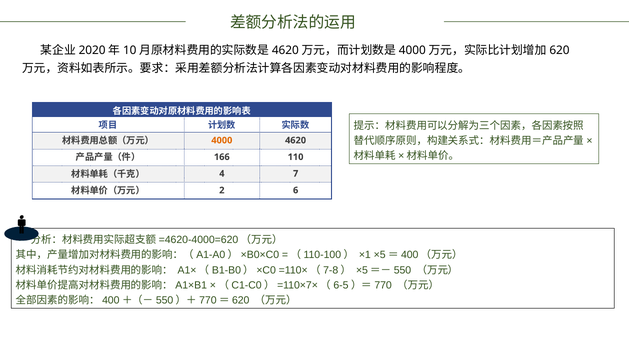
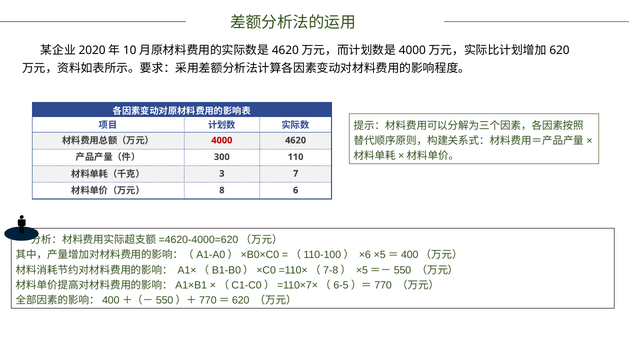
4000 colour: orange -> red (222, 140)
166: 166 -> 300 (222, 157)
4: 4 -> 3 (222, 174)
2: 2 -> 8 (222, 190)
×1: ×1 -> ×6 (365, 255)
